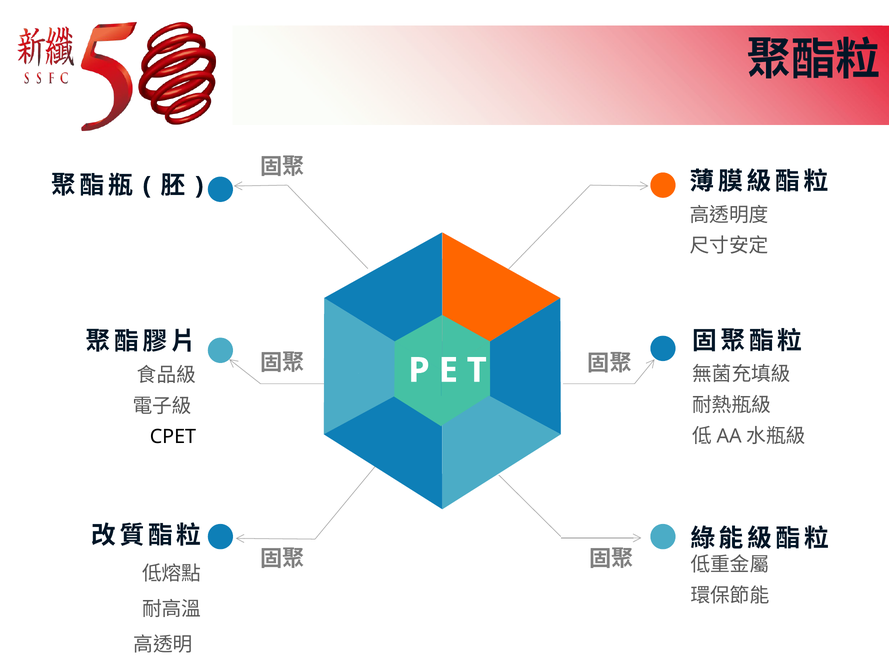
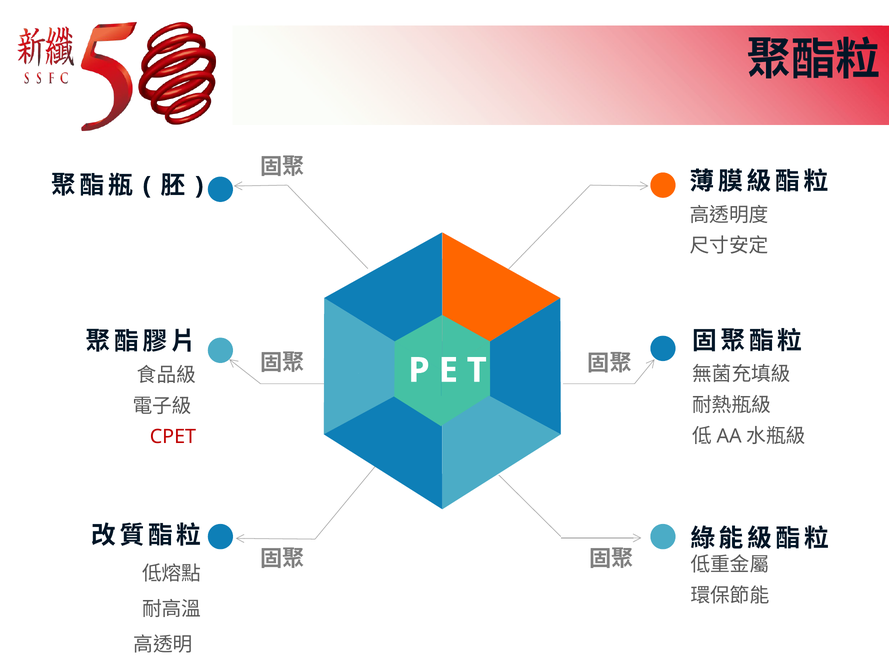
CPET colour: black -> red (173, 437)
